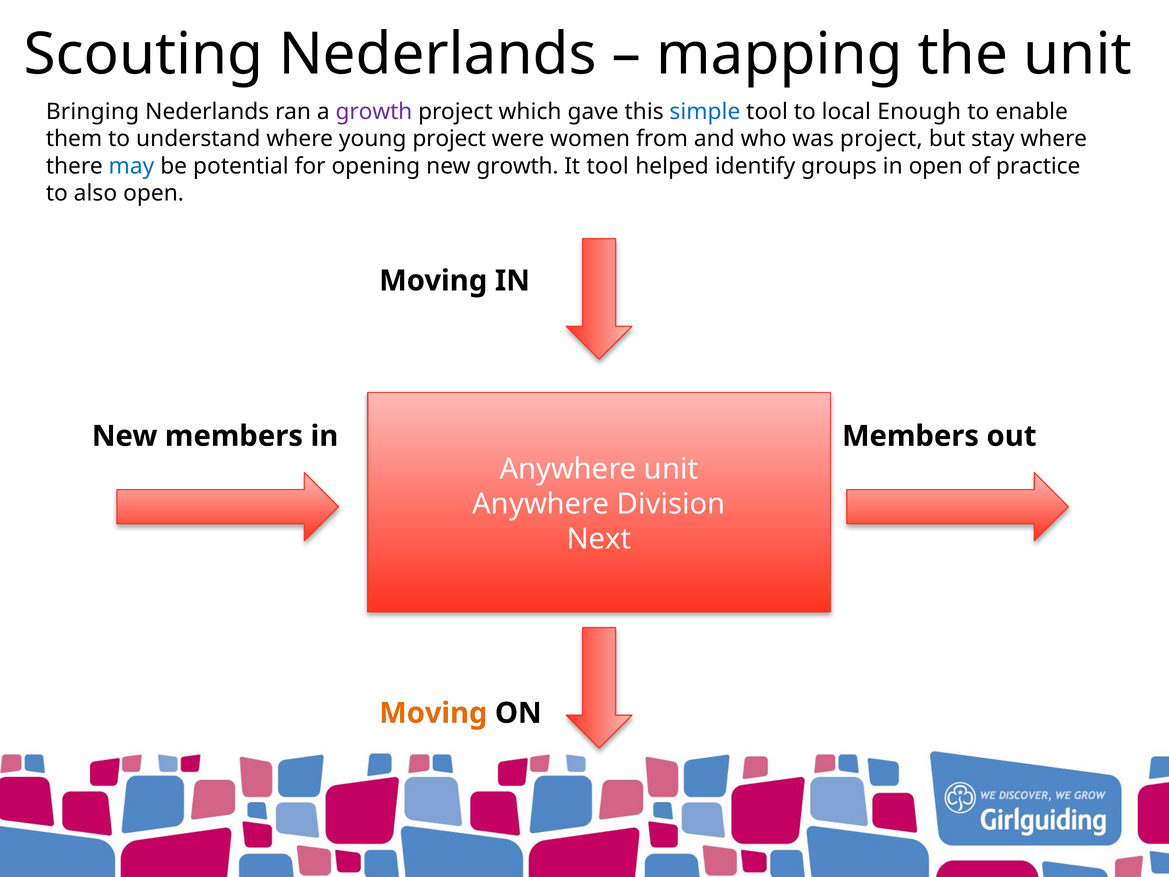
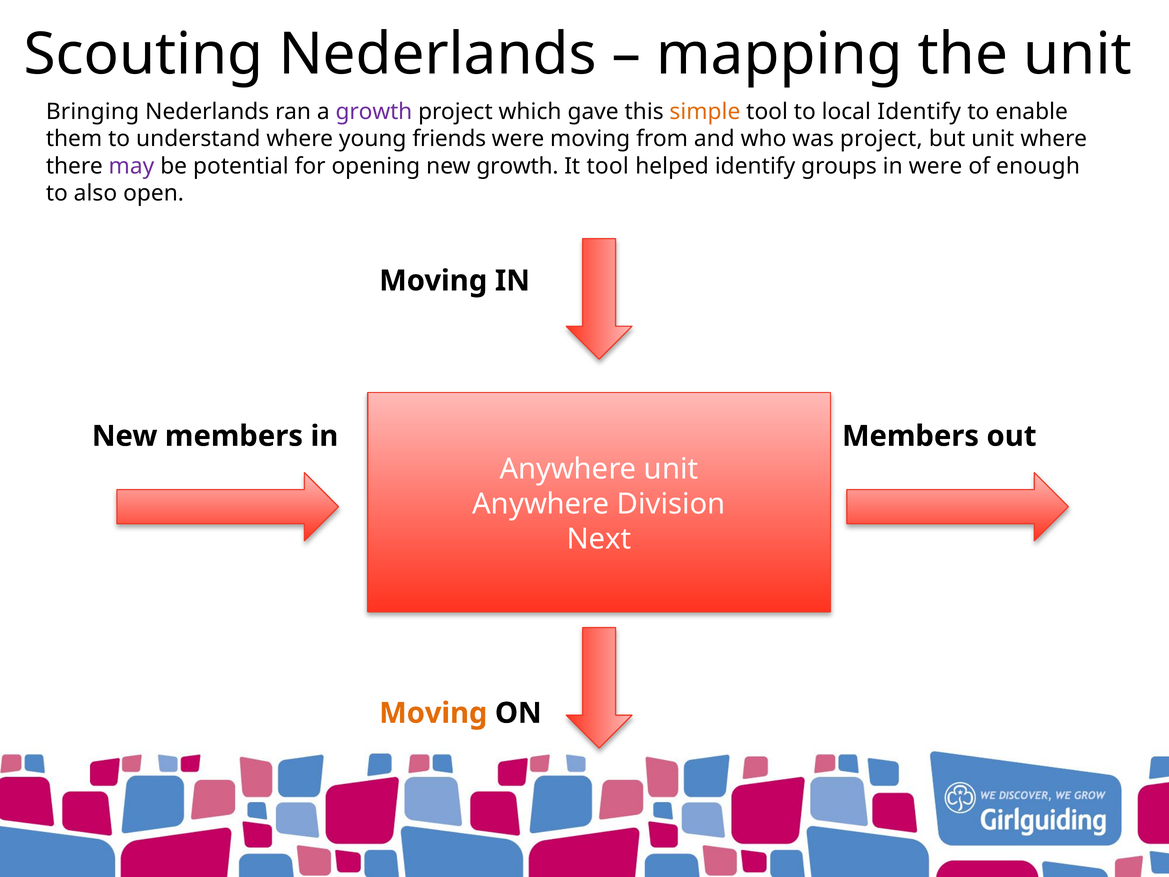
simple colour: blue -> orange (705, 112)
local Enough: Enough -> Identify (919, 112)
young project: project -> friends (449, 139)
were women: women -> moving (590, 139)
but stay: stay -> unit (993, 139)
may colour: blue -> purple (131, 166)
in open: open -> were (935, 166)
practice: practice -> enough (1038, 166)
